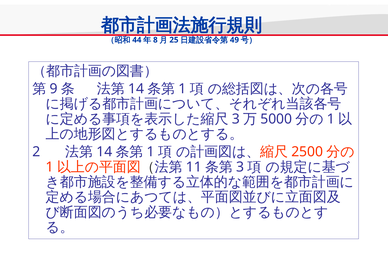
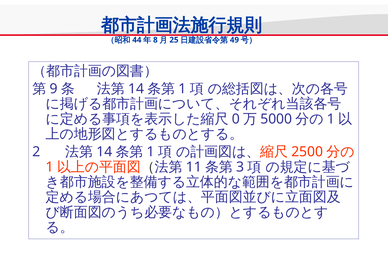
3: 3 -> 0 (236, 119)
